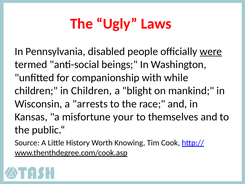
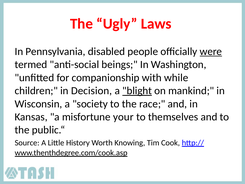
in Children: Children -> Decision (92, 91)
blight underline: none -> present (137, 91)
arrests: arrests -> society (90, 104)
